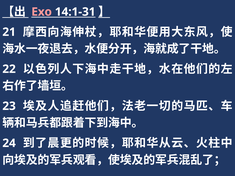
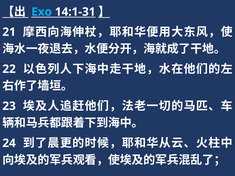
Exo colour: pink -> light blue (42, 12)
